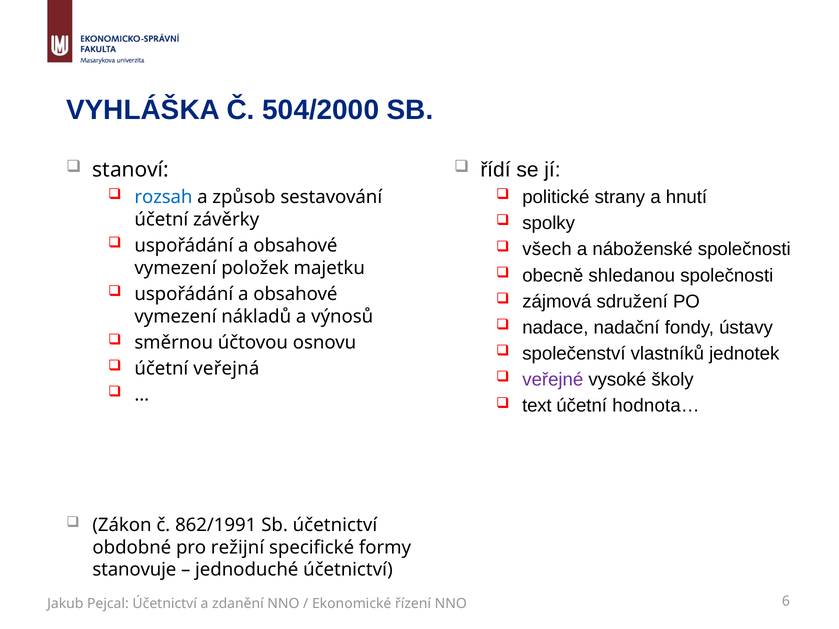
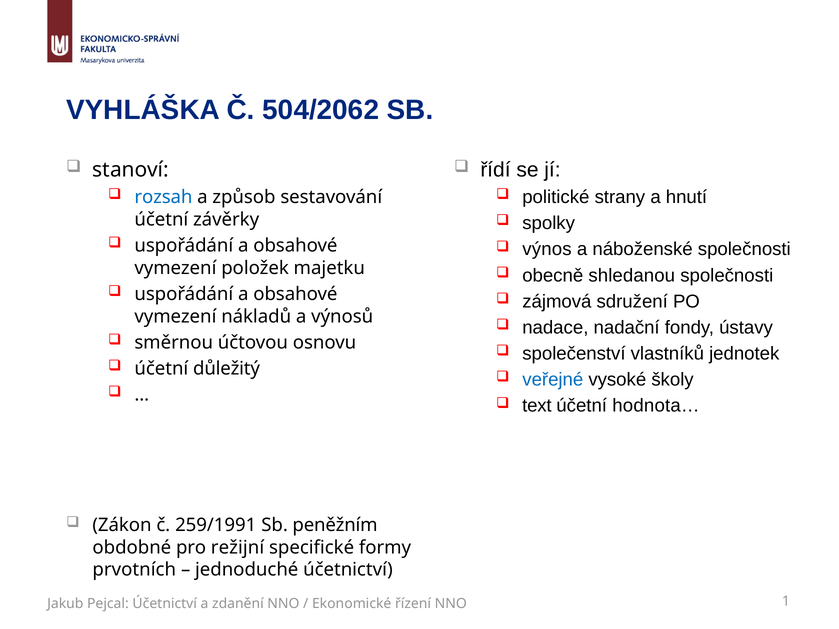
504/2000: 504/2000 -> 504/2062 (321, 110)
všech: všech -> výnos (547, 249)
veřejná: veřejná -> důležitý (227, 369)
veřejné colour: purple -> blue (553, 380)
862/1991: 862/1991 -> 259/1991 (216, 525)
Sb účetnictví: účetnictví -> peněžním (335, 525)
stanovuje: stanovuje -> prvotních (134, 570)
6: 6 -> 1 (786, 601)
